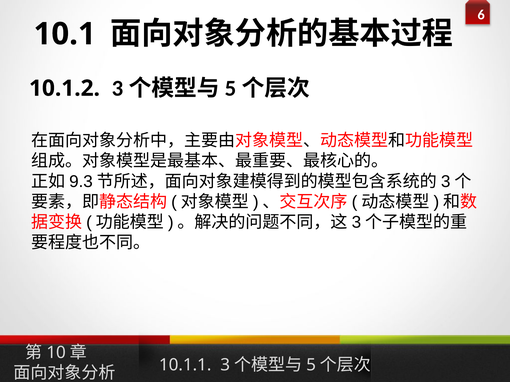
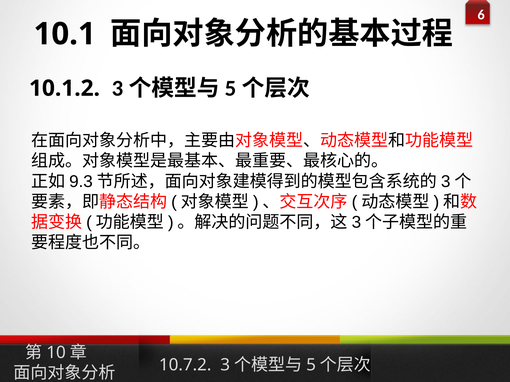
10.1.1: 10.1.1 -> 10.7.2 (185, 365)
